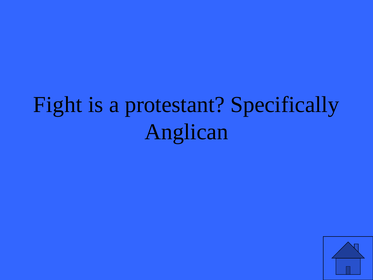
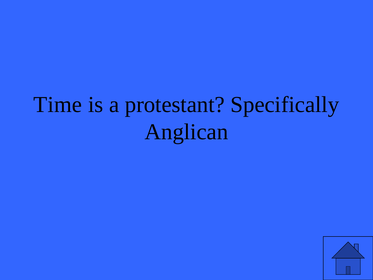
Fight: Fight -> Time (58, 104)
